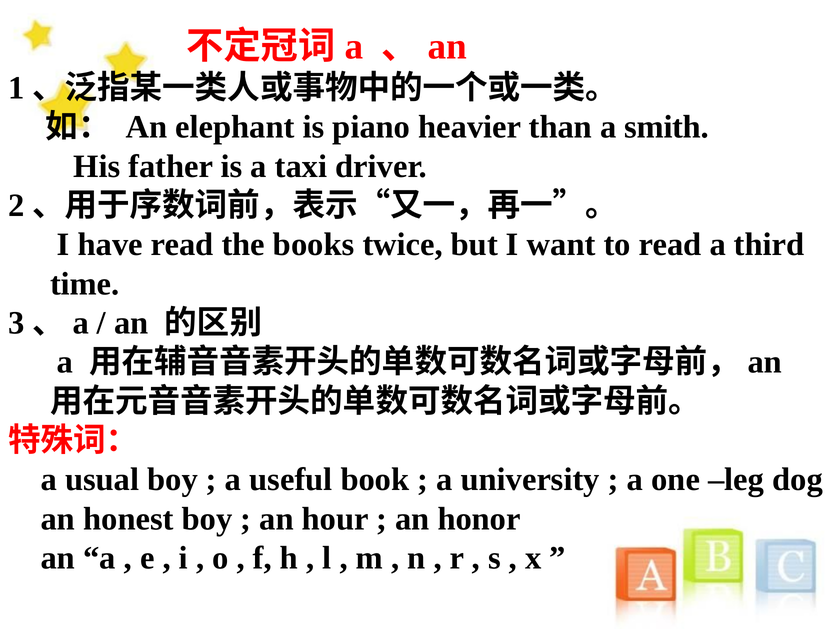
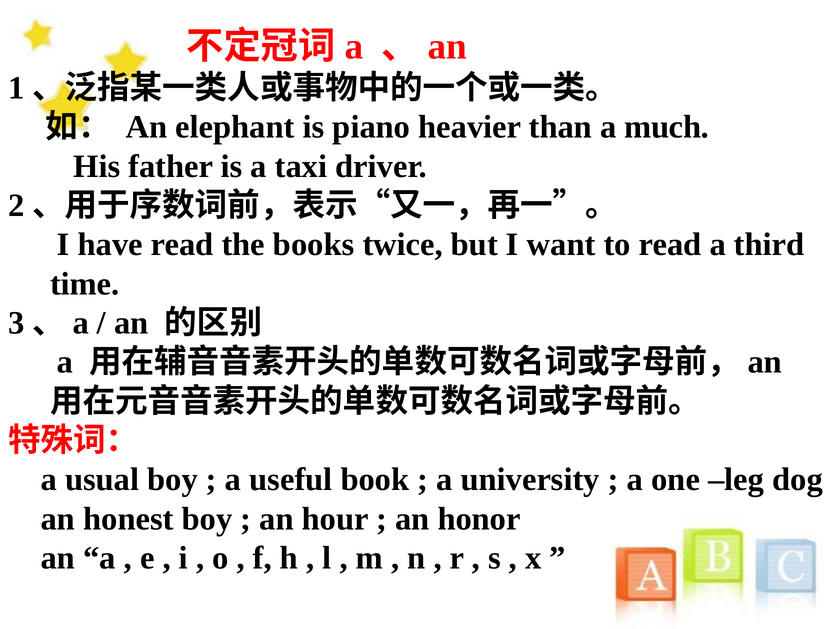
smith: smith -> much (667, 127)
